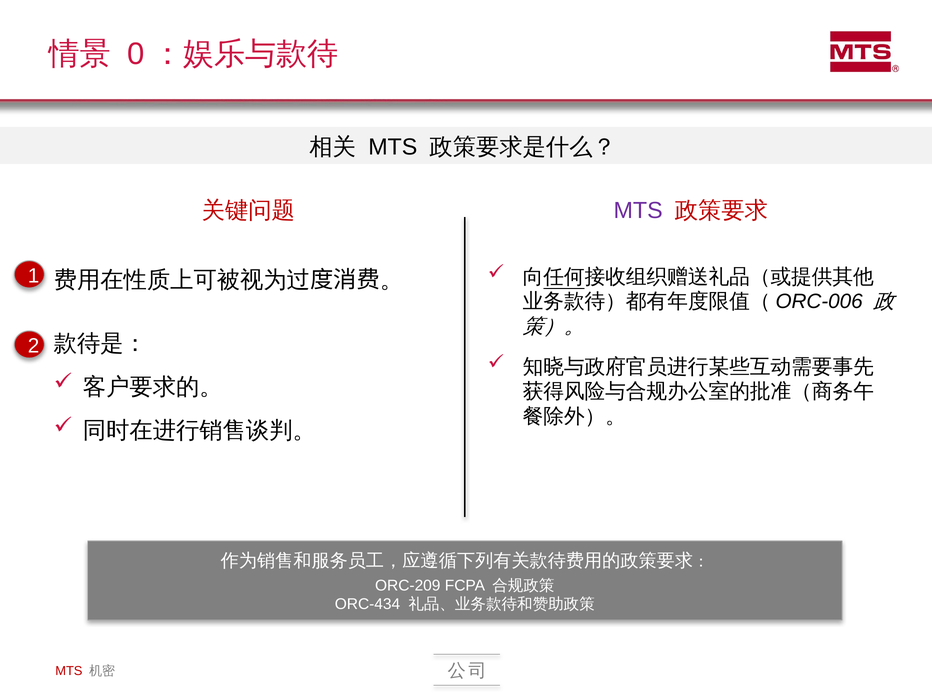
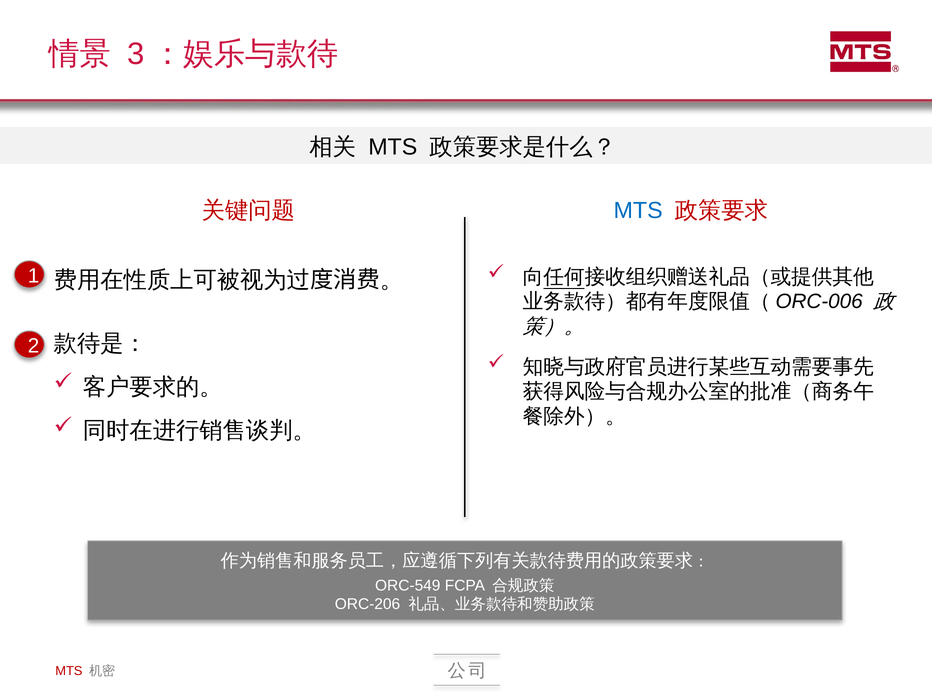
0: 0 -> 3 (136, 54)
MTS colour: purple -> blue (638, 210)
ORC-209: ORC-209 -> ORC-549 (408, 585)
ORC-434: ORC-434 -> ORC-206 (367, 604)
